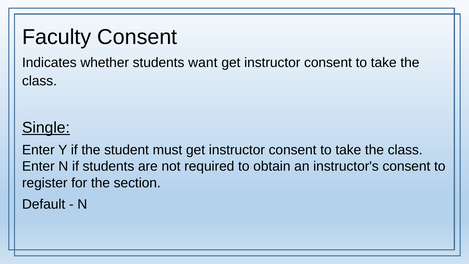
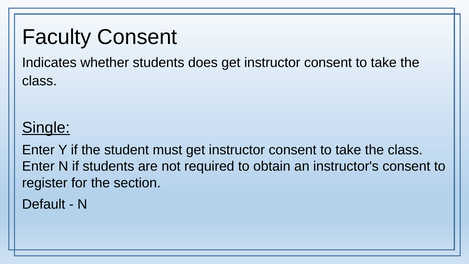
want: want -> does (203, 63)
